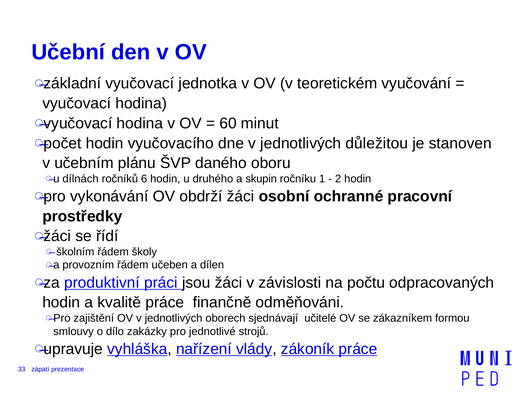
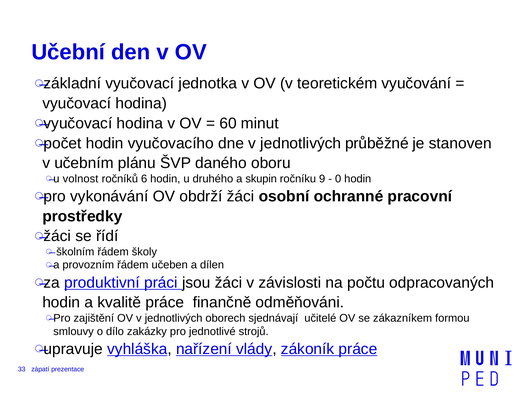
důležitou: důležitou -> průběžné (377, 143)
dílnách: dílnách -> volnost (81, 179)
1: 1 -> 9 (322, 179)
2: 2 -> 0 (338, 179)
